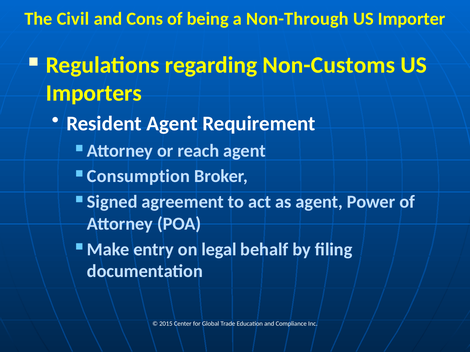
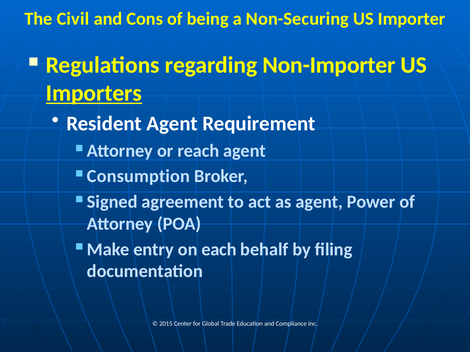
Non-Through: Non-Through -> Non-Securing (297, 19)
Non-Customs: Non-Customs -> Non-Importer (329, 65)
Importers underline: none -> present (94, 93)
legal: legal -> each (219, 250)
